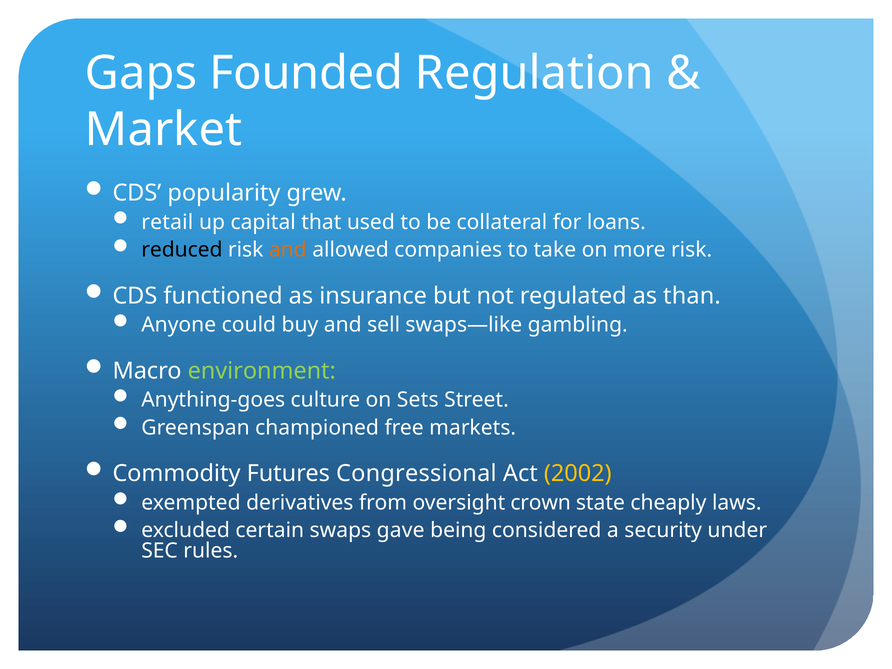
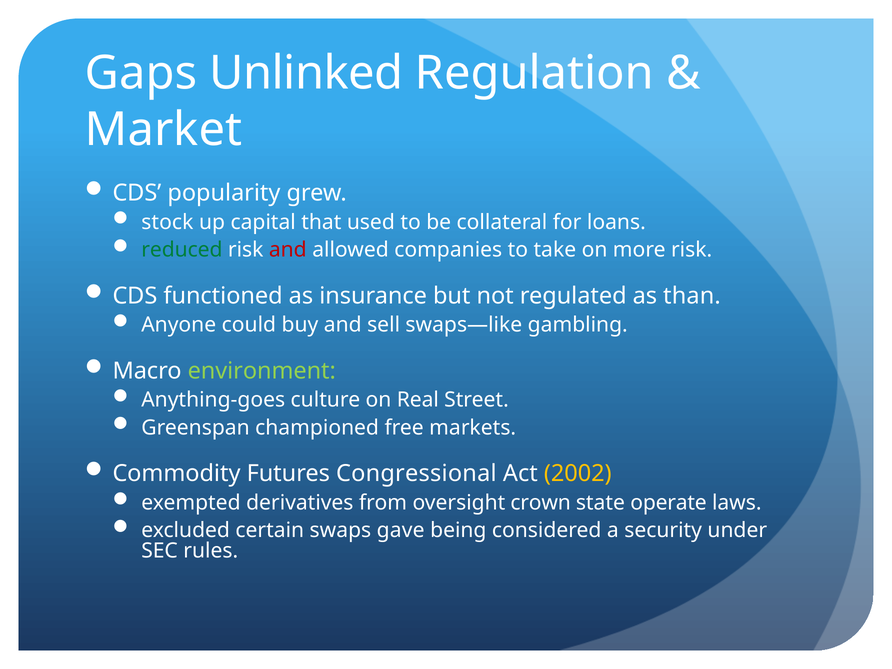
Founded: Founded -> Unlinked (306, 73)
retail: retail -> stock (167, 222)
reduced colour: black -> green (182, 250)
and colour: orange -> red (288, 250)
Sets: Sets -> Real (418, 400)
cheaply: cheaply -> operate (669, 503)
